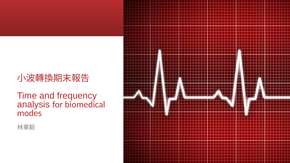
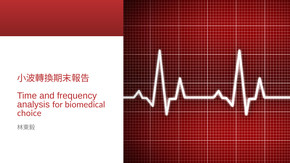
modes: modes -> choice (29, 113)
